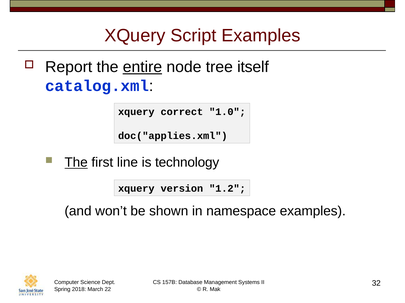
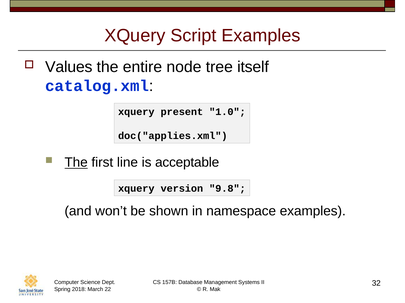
Report: Report -> Values (69, 67)
entire underline: present -> none (142, 67)
correct: correct -> present (182, 112)
technology: technology -> acceptable (187, 163)
1.2: 1.2 -> 9.8 (227, 189)
